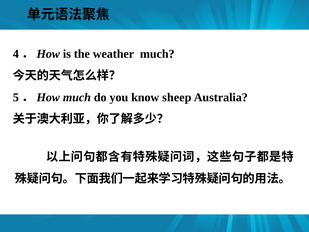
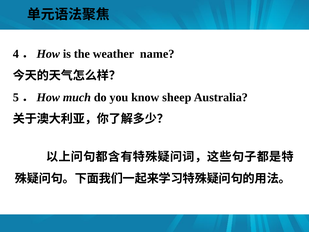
weather much: much -> name (157, 54)
